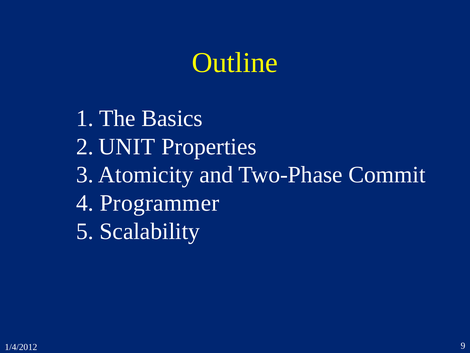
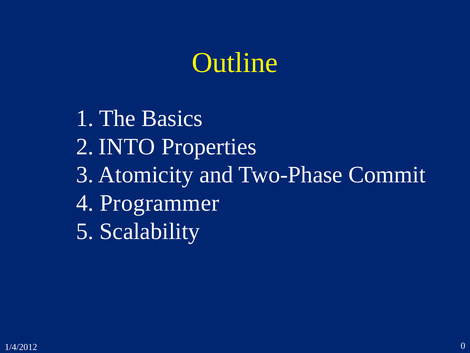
UNIT: UNIT -> INTO (127, 146)
9: 9 -> 0 (463, 345)
